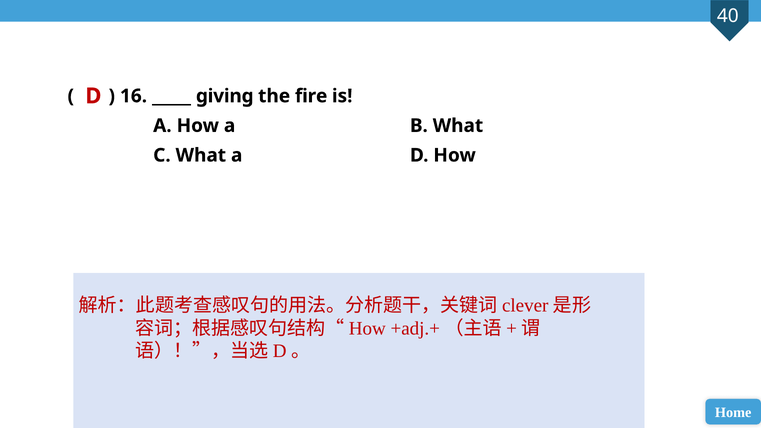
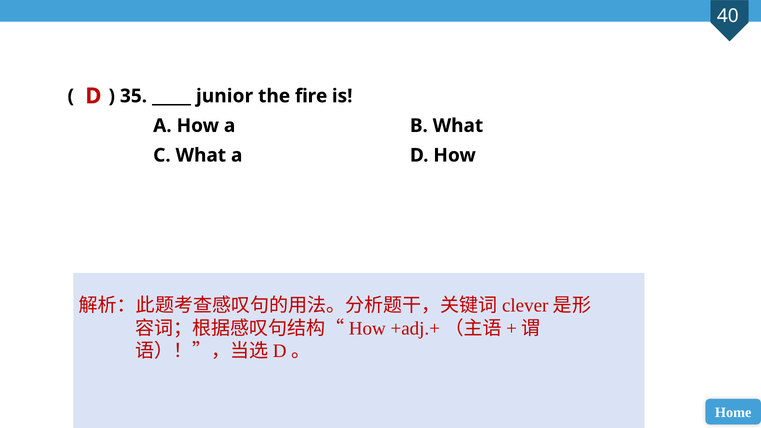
16: 16 -> 35 (134, 96)
giving: giving -> junior (225, 96)
